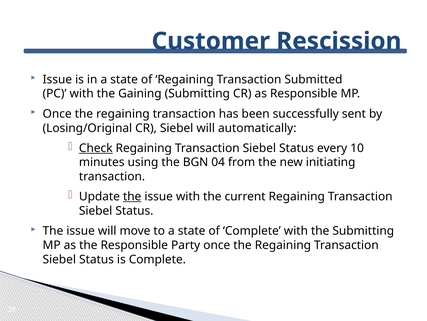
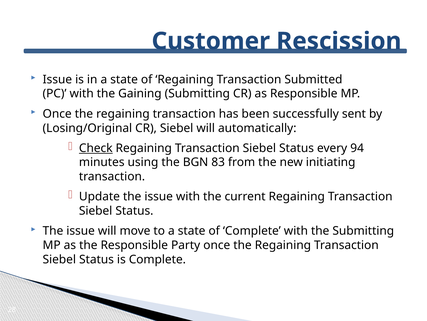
10: 10 -> 94 (357, 148)
04: 04 -> 83 (218, 162)
the underline: present -> none (132, 196)
